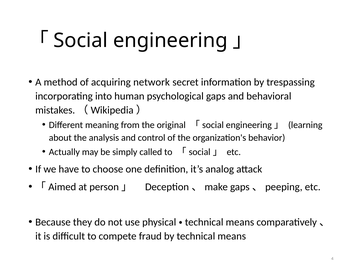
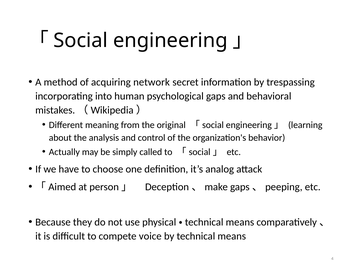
fraud: fraud -> voice (150, 237)
